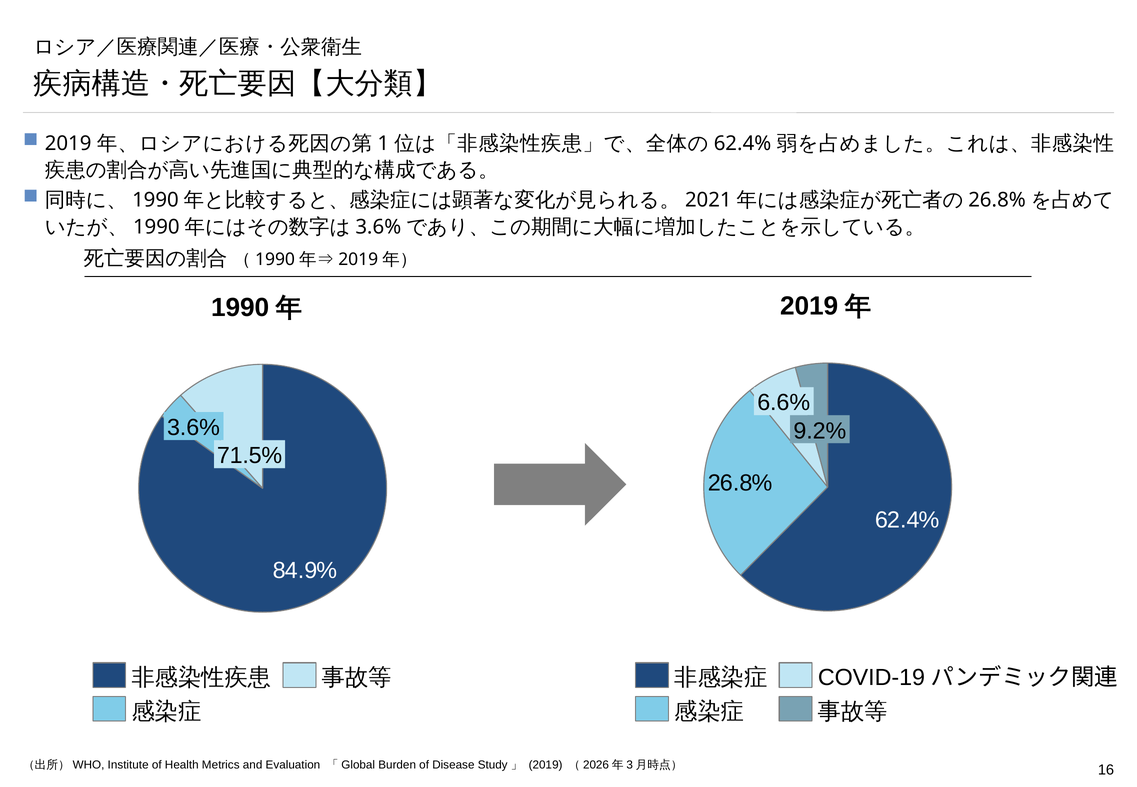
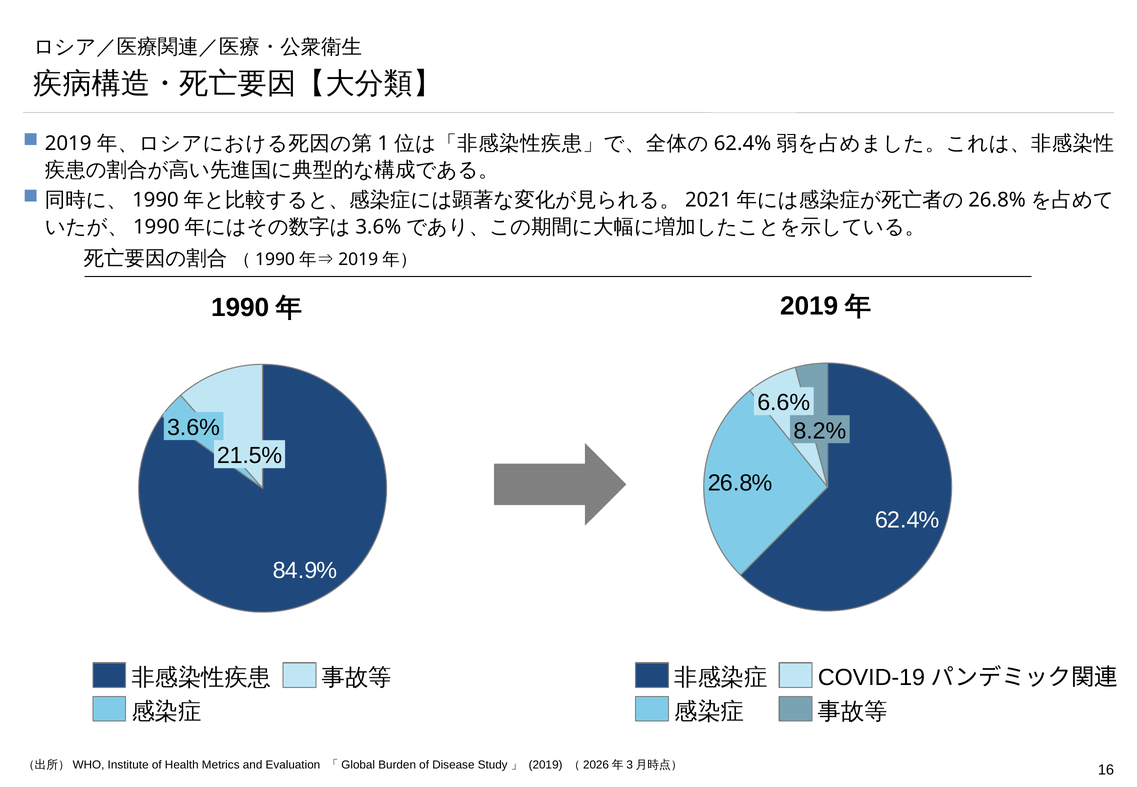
9.2%: 9.2% -> 8.2% (820, 431)
71.5%: 71.5% -> 21.5% (250, 456)
